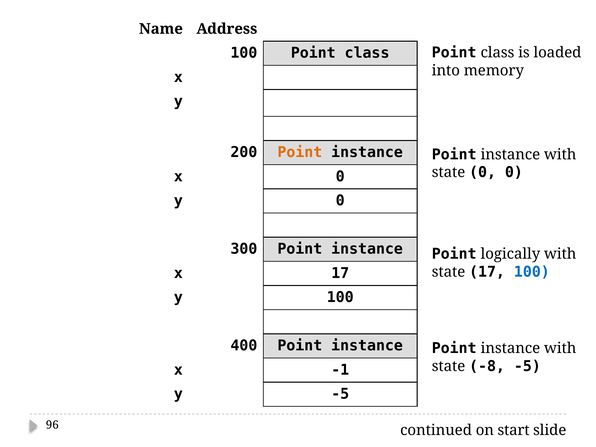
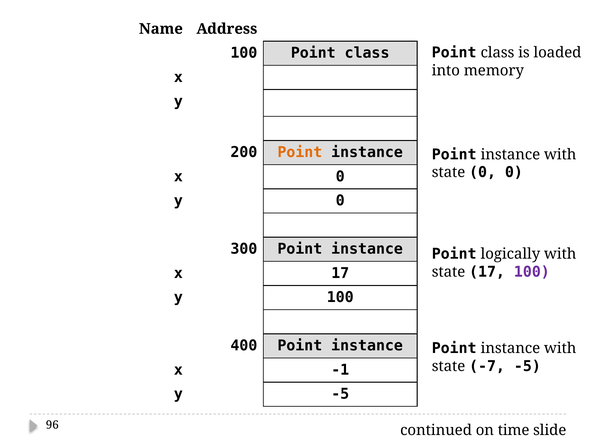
100 colour: blue -> purple (532, 272)
-8: -8 -> -7 (487, 366)
start: start -> time (514, 430)
